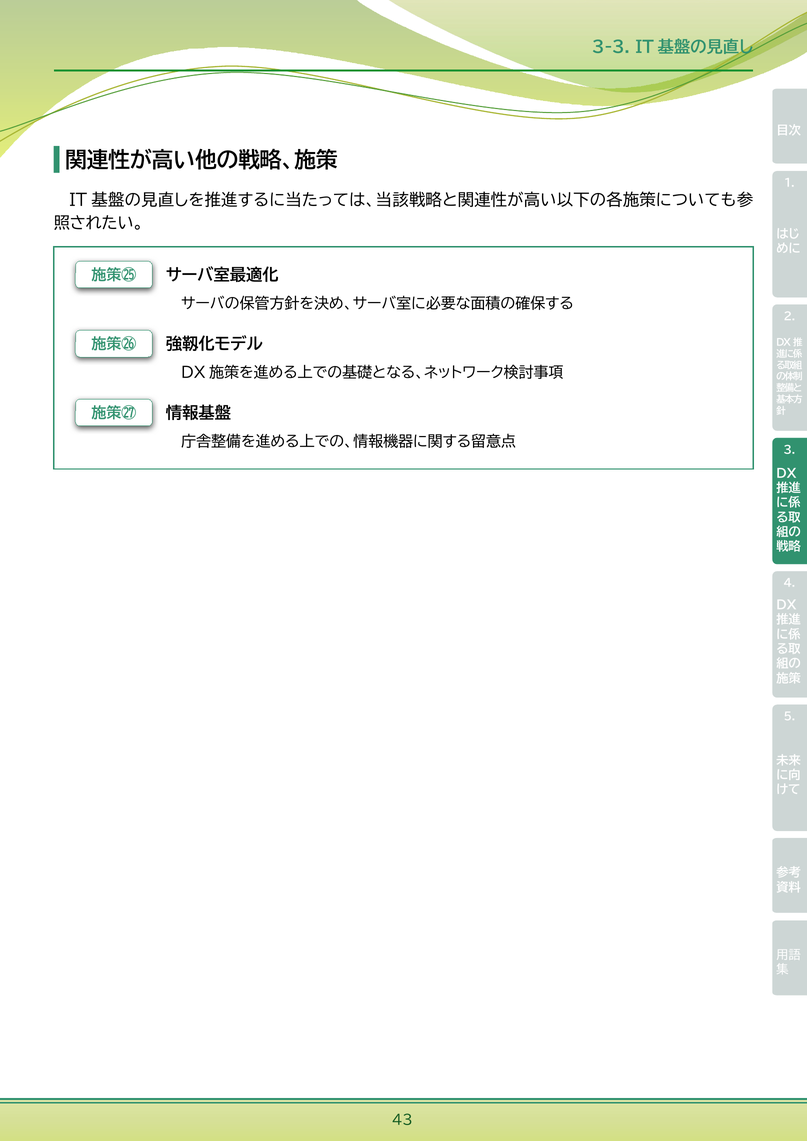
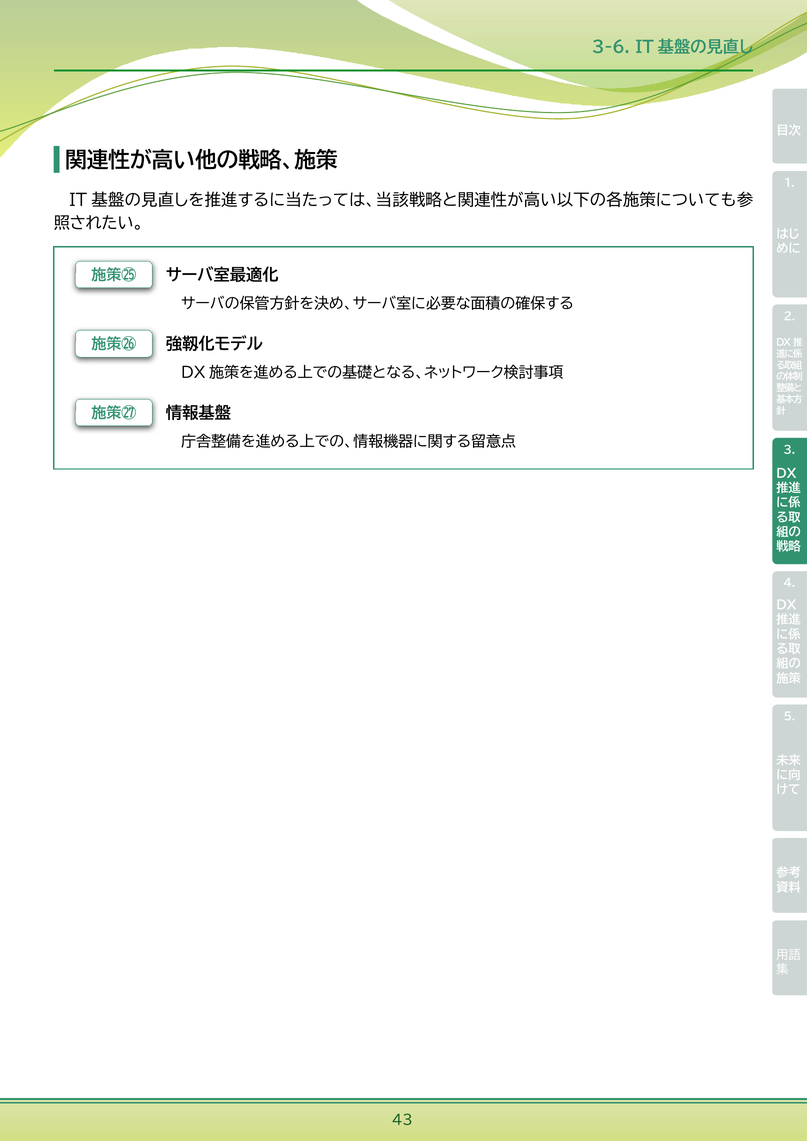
3-3: 3-3 -> 3-6 (611, 47)
